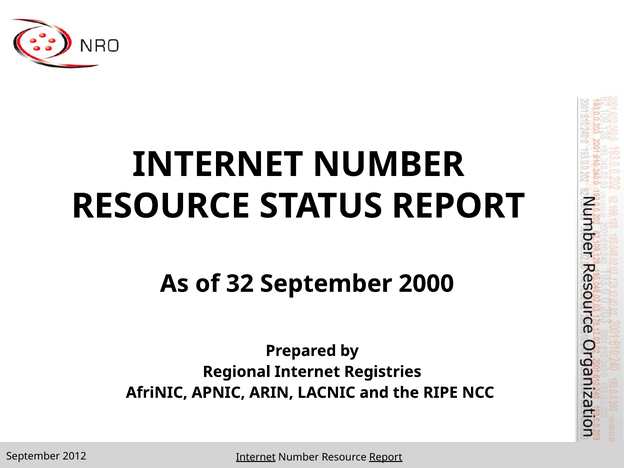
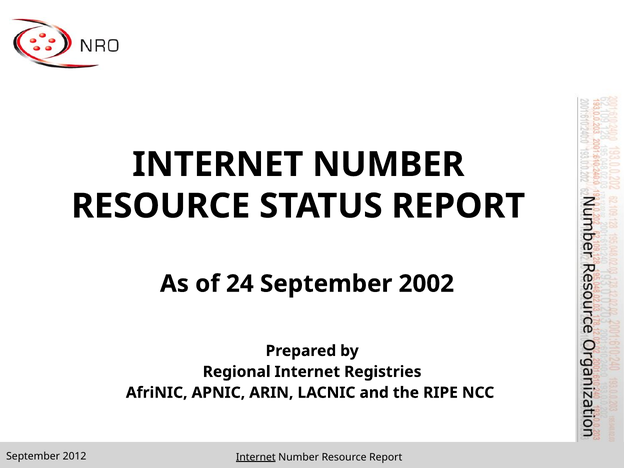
32: 32 -> 24 (240, 284)
2000: 2000 -> 2002 (426, 284)
Report underline: present -> none (386, 457)
